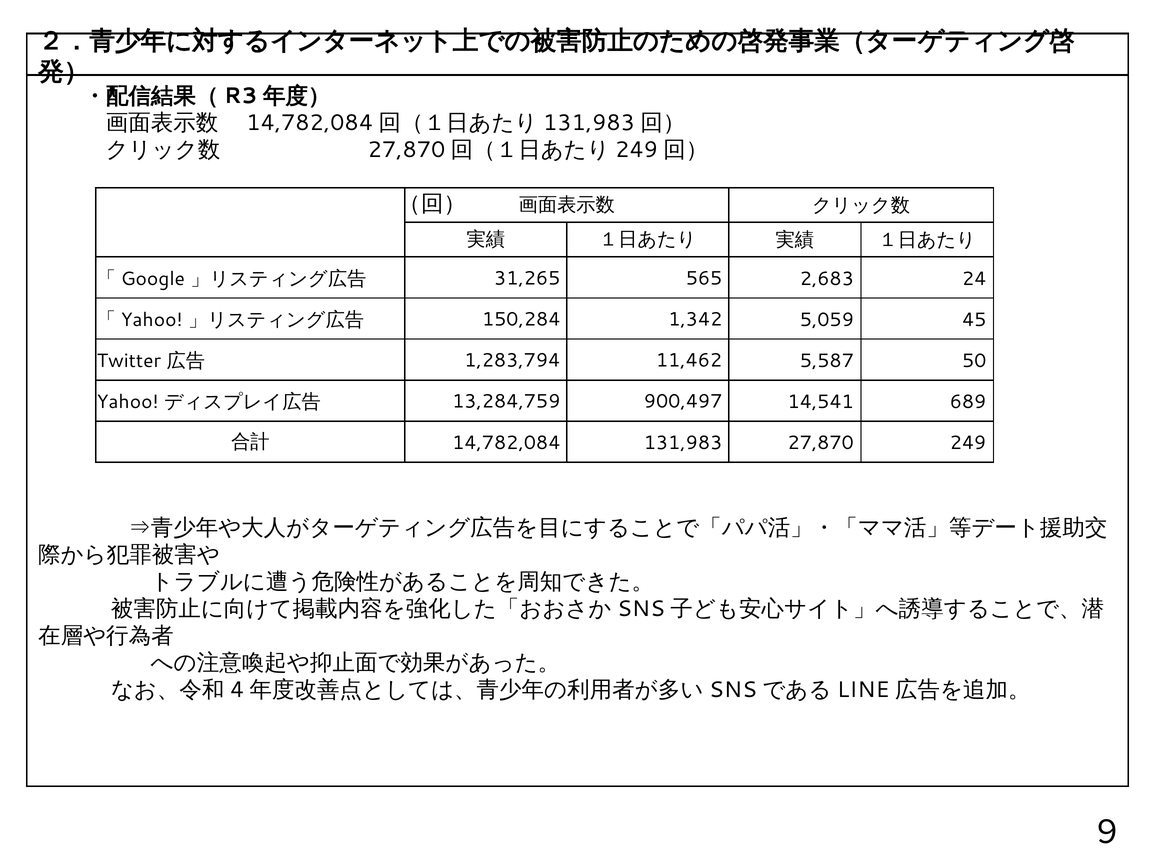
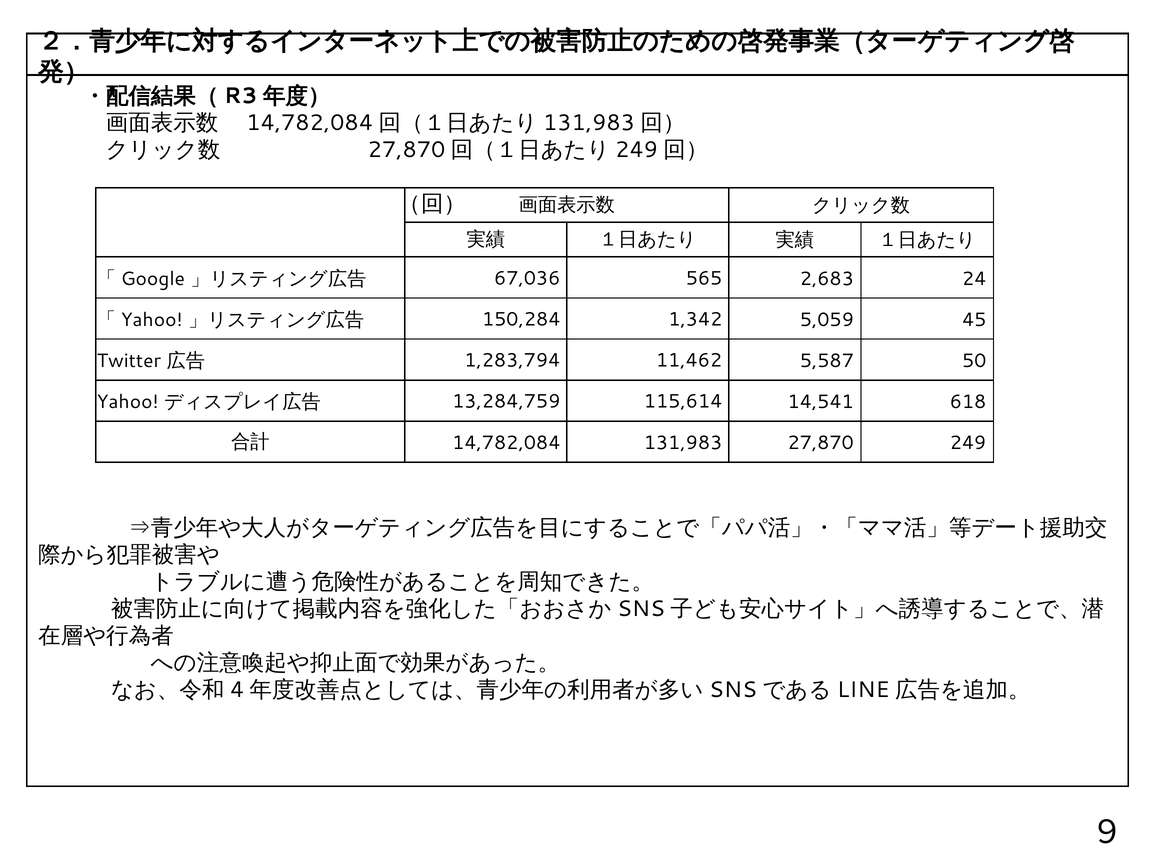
31,265: 31,265 -> 67,036 (527, 278)
900,497: 900,497 -> 115,614 (683, 401)
689: 689 -> 618 (968, 402)
